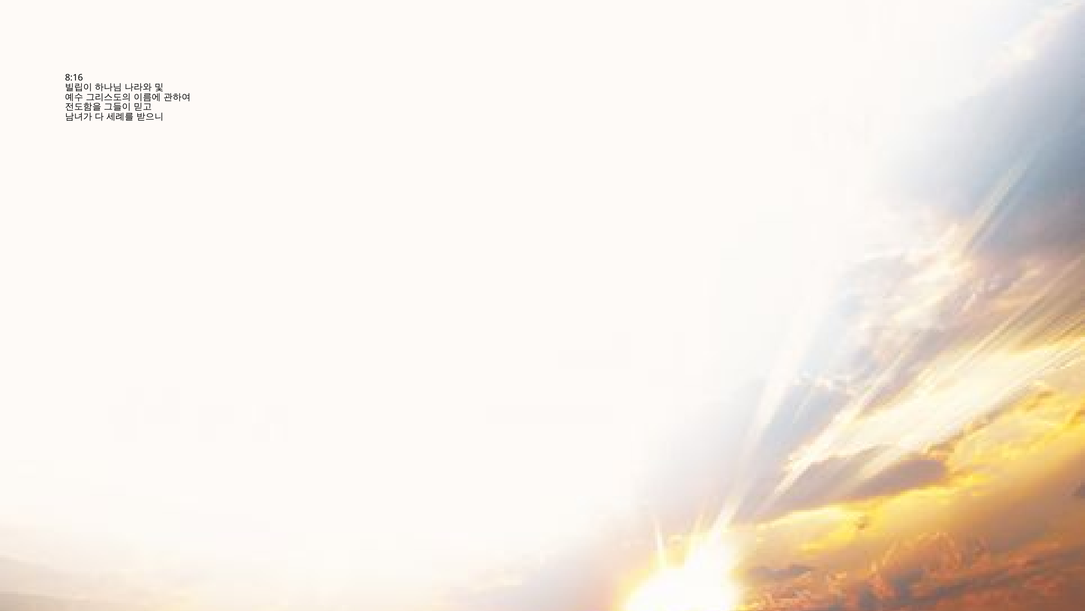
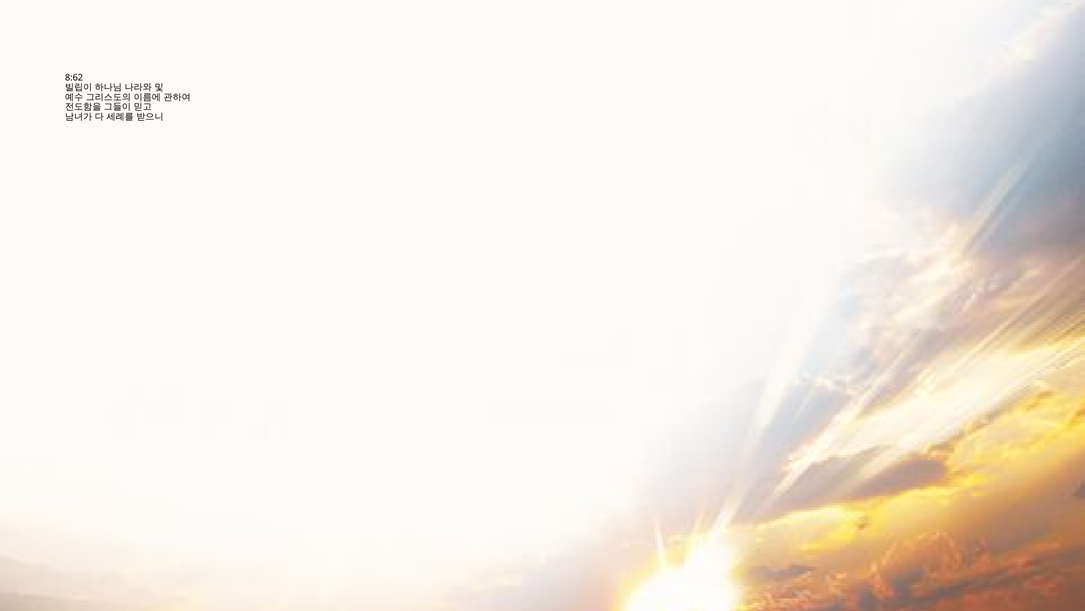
8:16: 8:16 -> 8:62 (74, 77)
